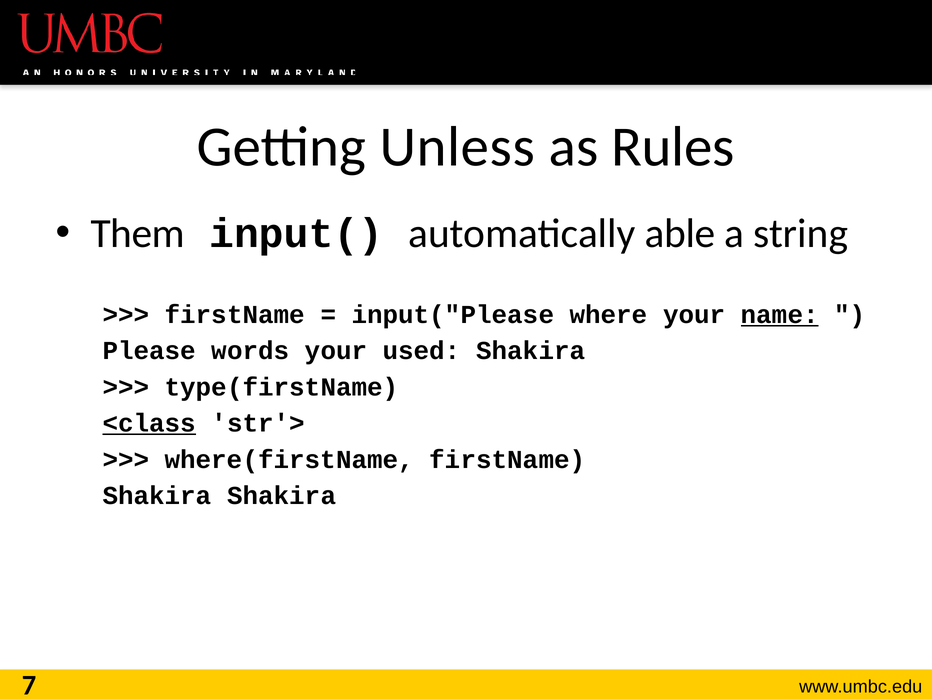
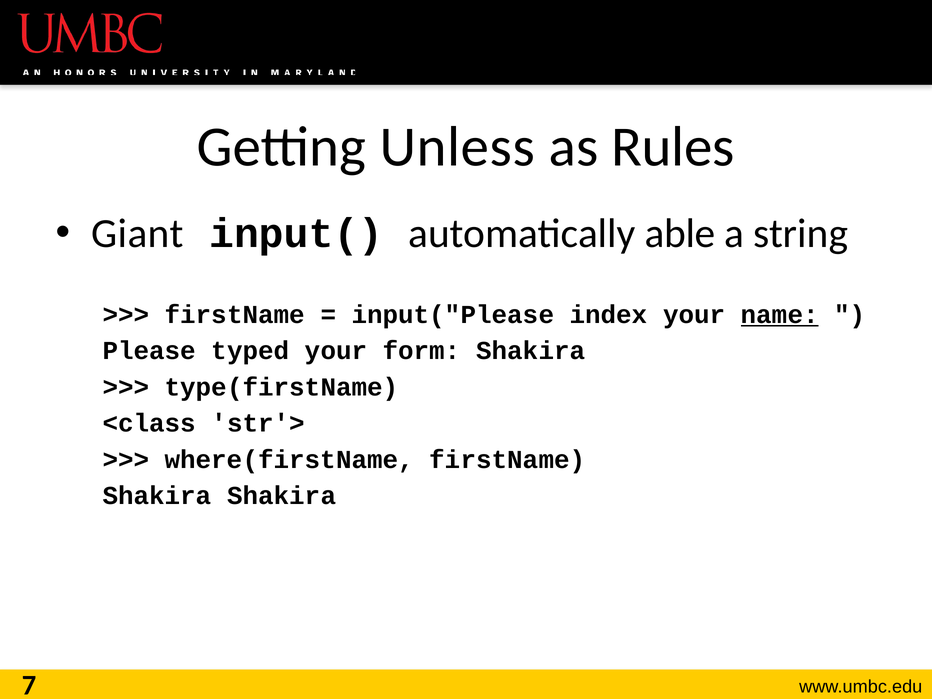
Them: Them -> Giant (137, 234)
where: where -> index (609, 314)
words: words -> typed (250, 351)
used: used -> form (422, 351)
<class underline: present -> none (149, 423)
